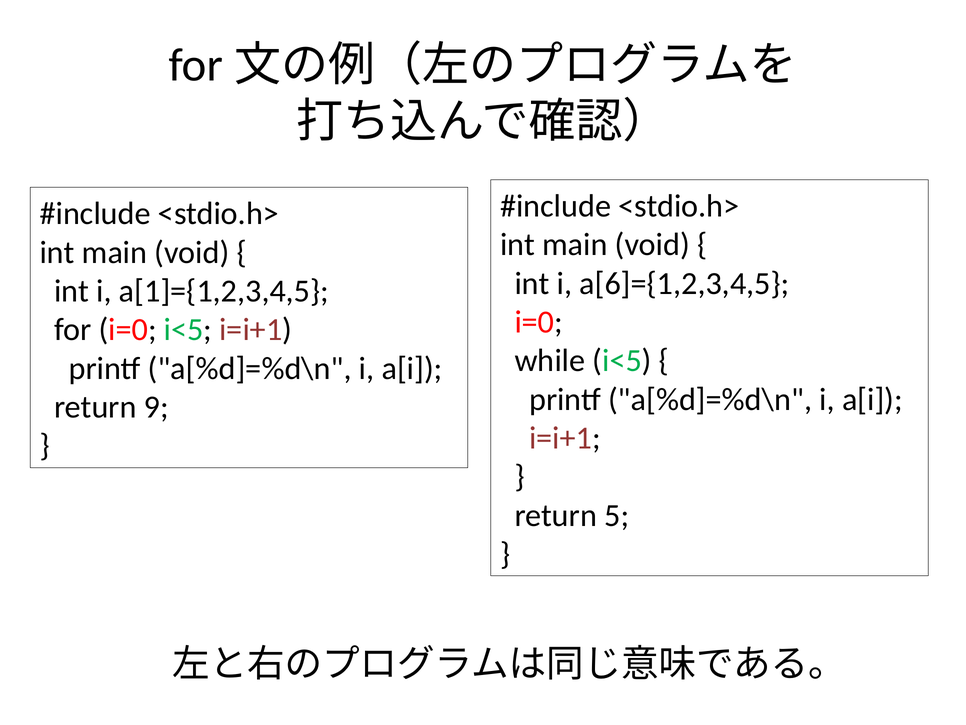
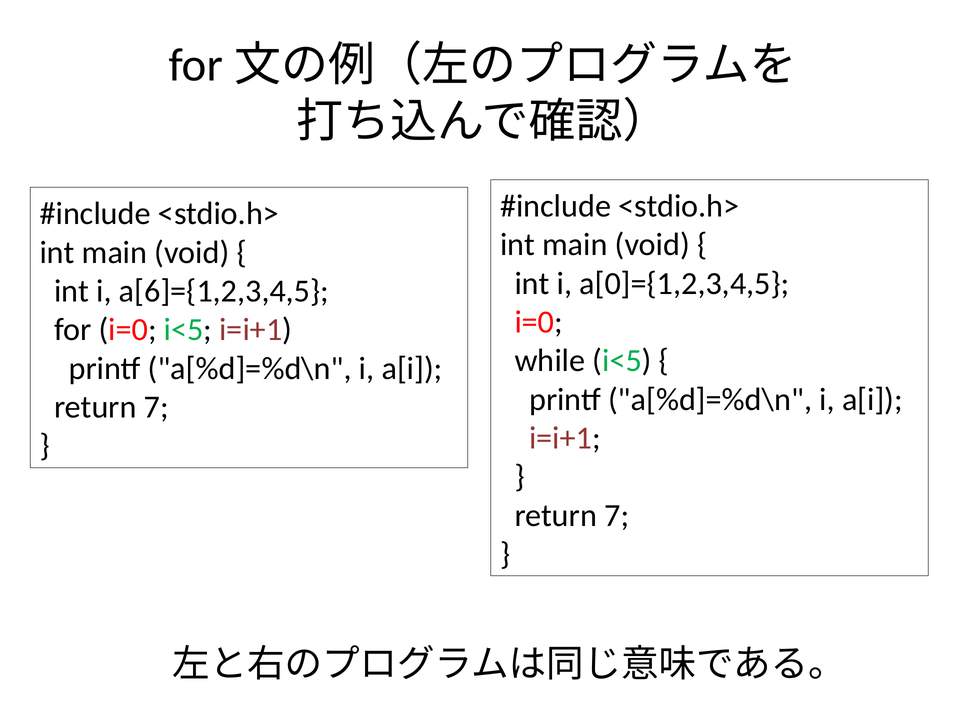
a[6]={1,2,3,4,5: a[6]={1,2,3,4,5 -> a[0]={1,2,3,4,5 (684, 283)
a[1]={1,2,3,4,5: a[1]={1,2,3,4,5 -> a[6]={1,2,3,4,5 (224, 291)
9: 9 -> 7 (156, 407)
5: 5 -> 7 (617, 515)
